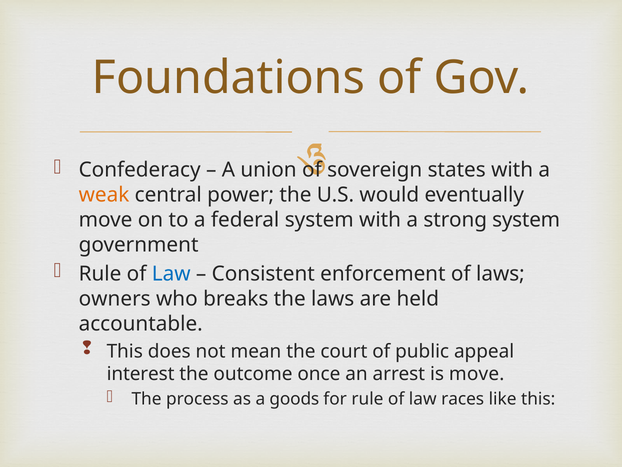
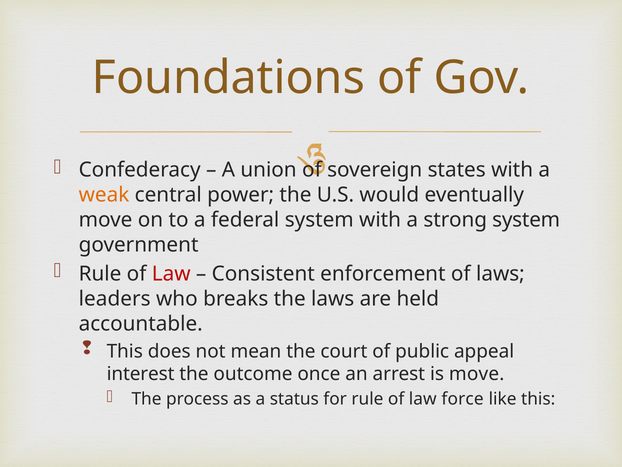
Law colour: blue -> red (171, 274)
owners: owners -> leaders (115, 298)
goods: goods -> status (294, 399)
races: races -> force (463, 399)
